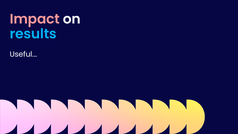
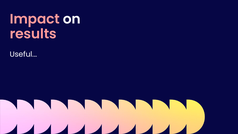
results colour: light blue -> pink (33, 34)
